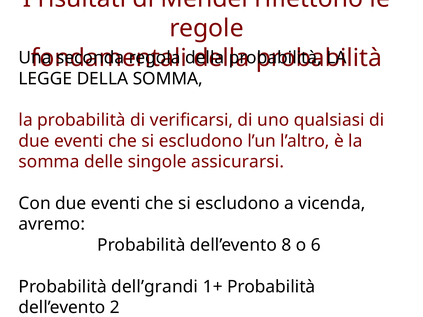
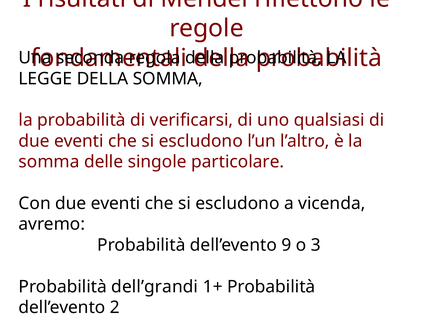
assicurarsi: assicurarsi -> particolare (238, 162)
8: 8 -> 9 (286, 245)
6: 6 -> 3 (316, 245)
